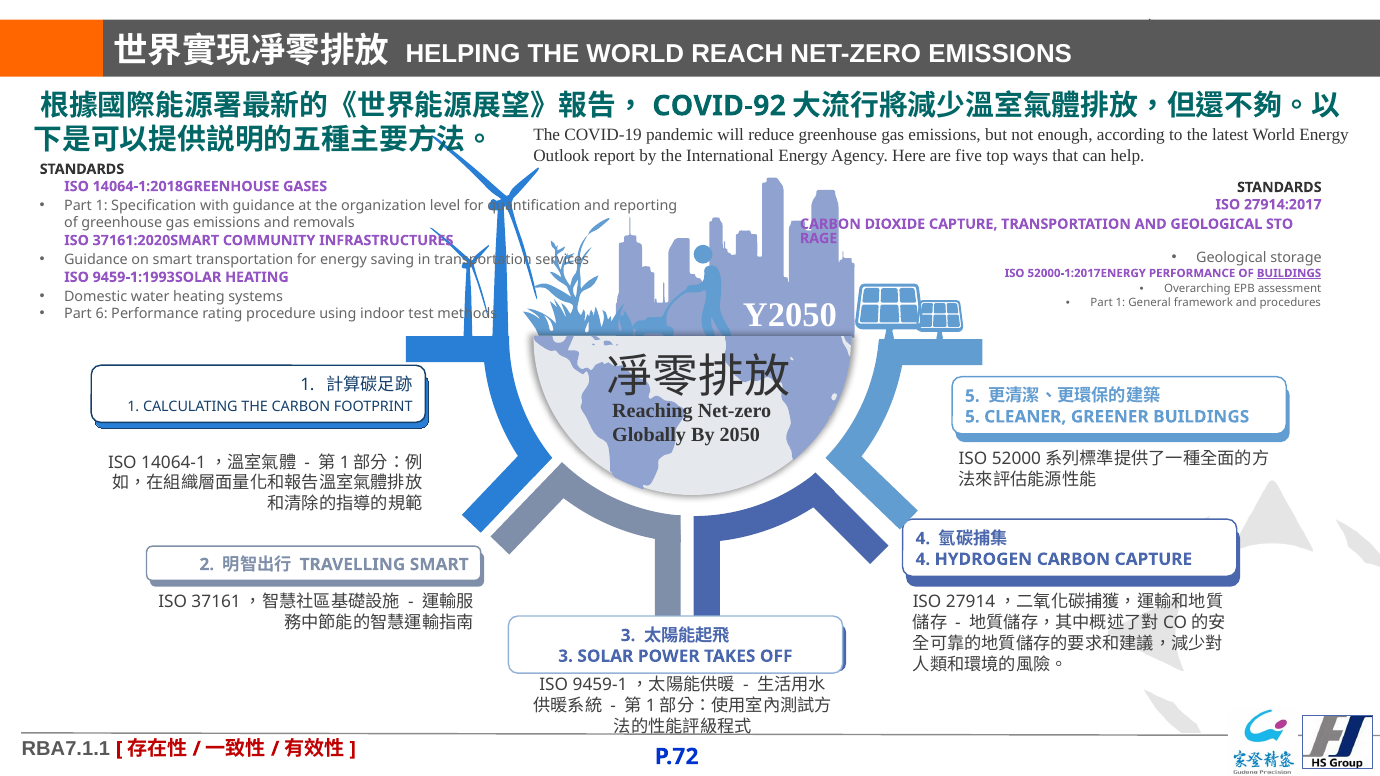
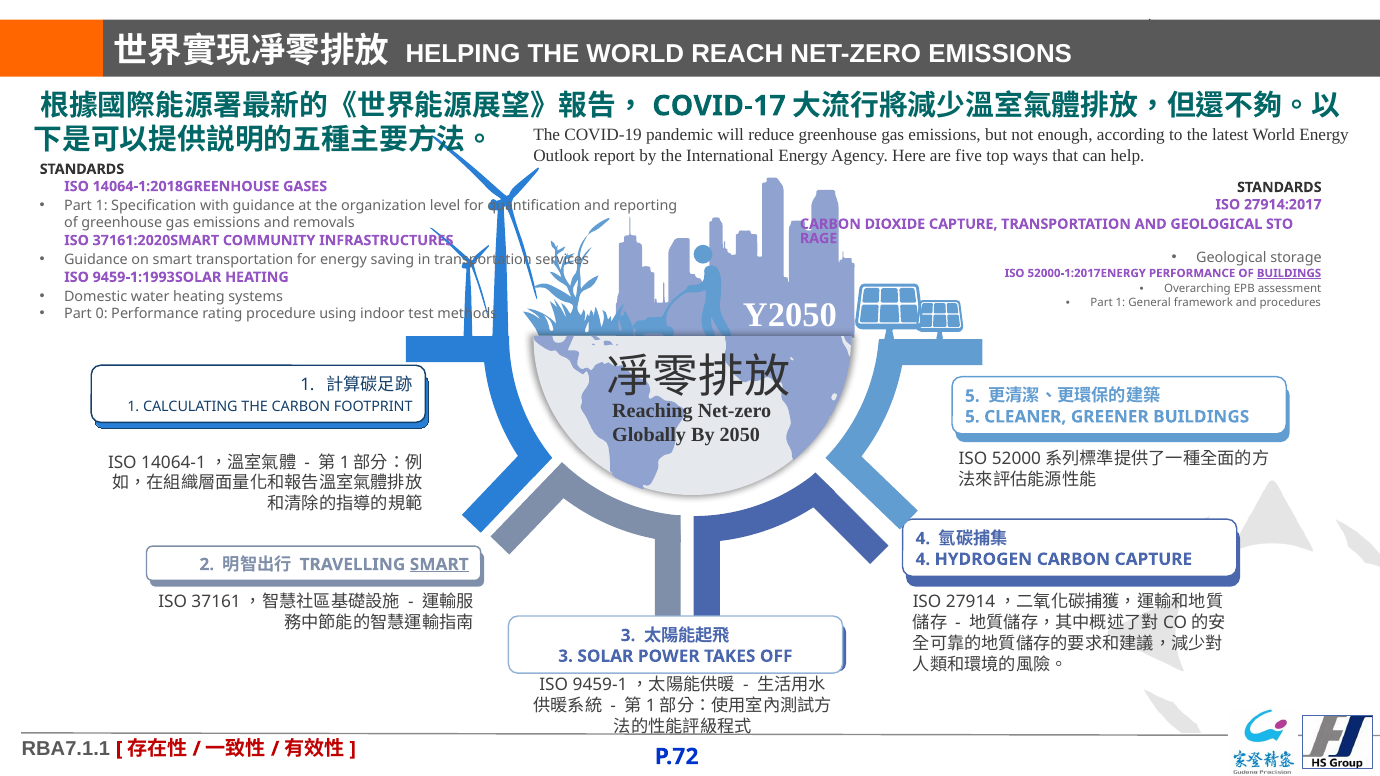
COVID-92: COVID-92 -> COVID-17 (719, 106)
6: 6 -> 0 (102, 314)
SMART underline: none -> present (439, 565)
